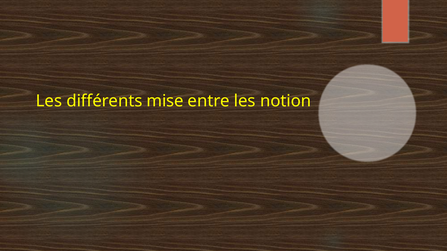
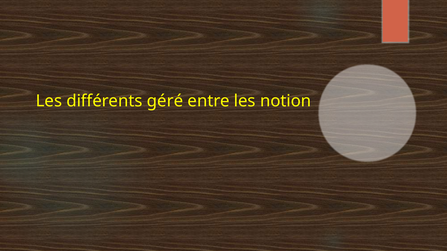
mise: mise -> géré (165, 101)
